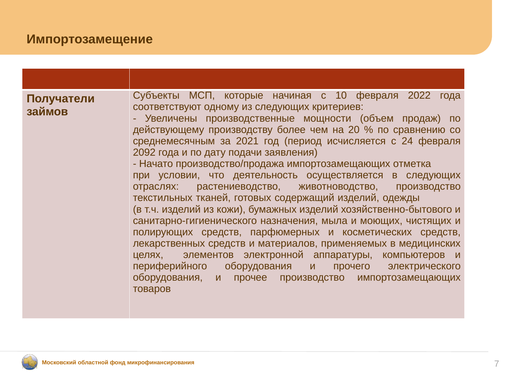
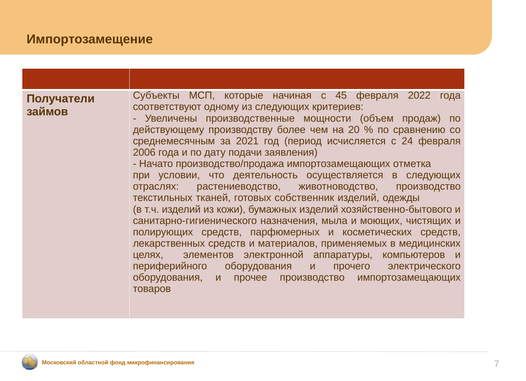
10: 10 -> 45 (341, 96)
2092: 2092 -> 2006 (144, 152)
содержащий: содержащий -> собственник (304, 198)
